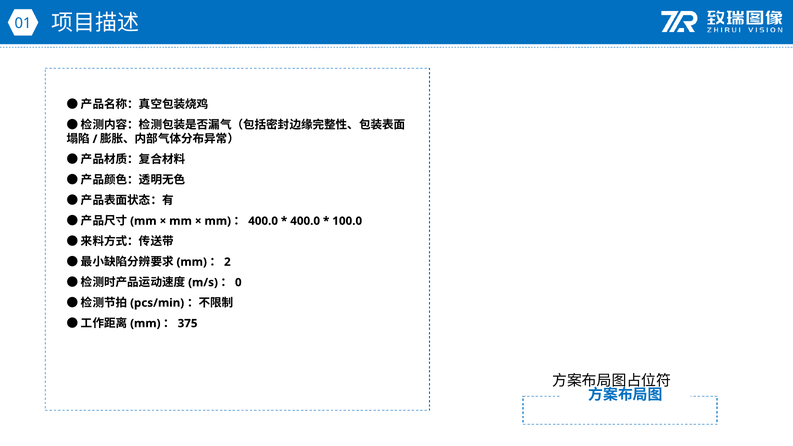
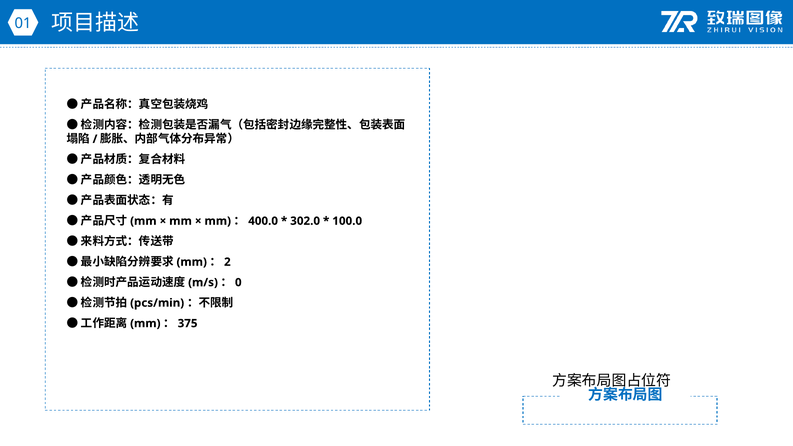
400.0: 400.0 -> 302.0 (305, 221)
